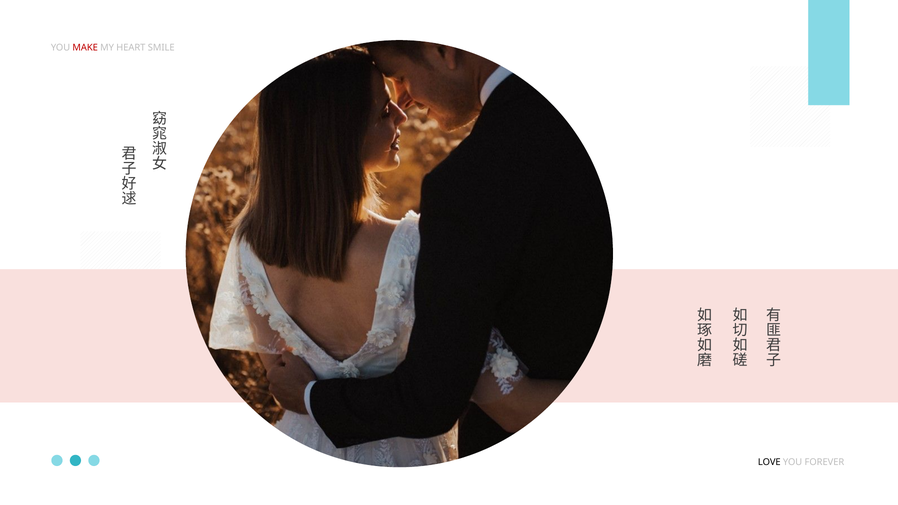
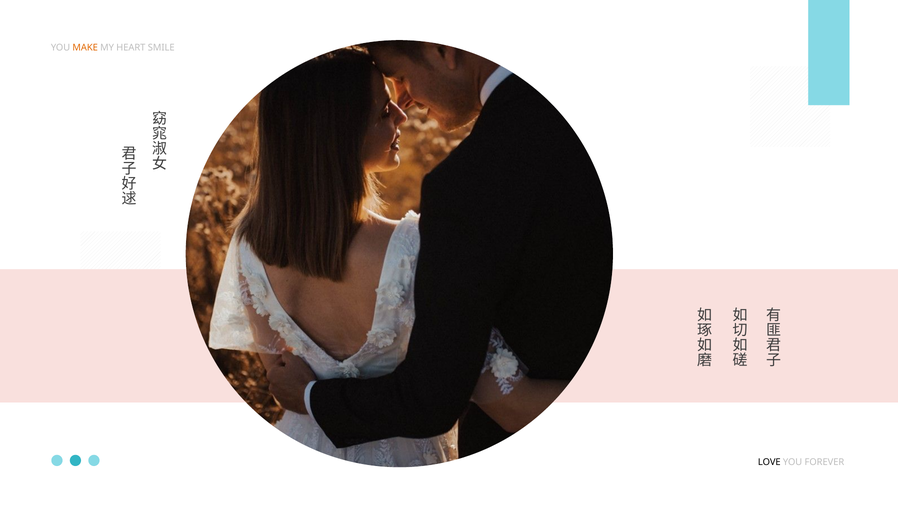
MAKE colour: red -> orange (85, 48)
